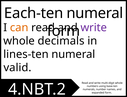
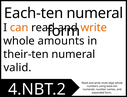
write colour: purple -> orange (94, 28)
decimals: decimals -> amounts (61, 41)
lines-ten: lines-ten -> their-ten (26, 54)
